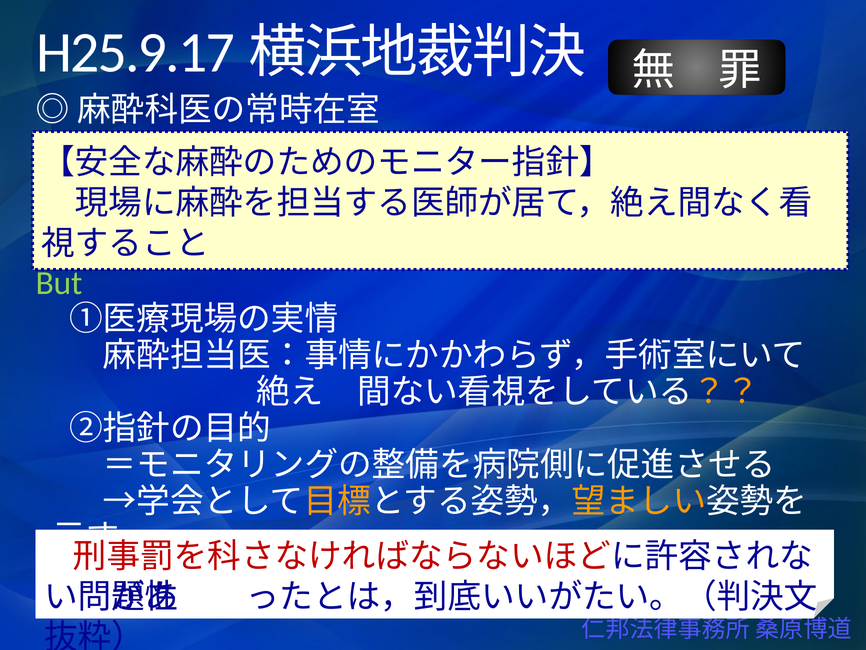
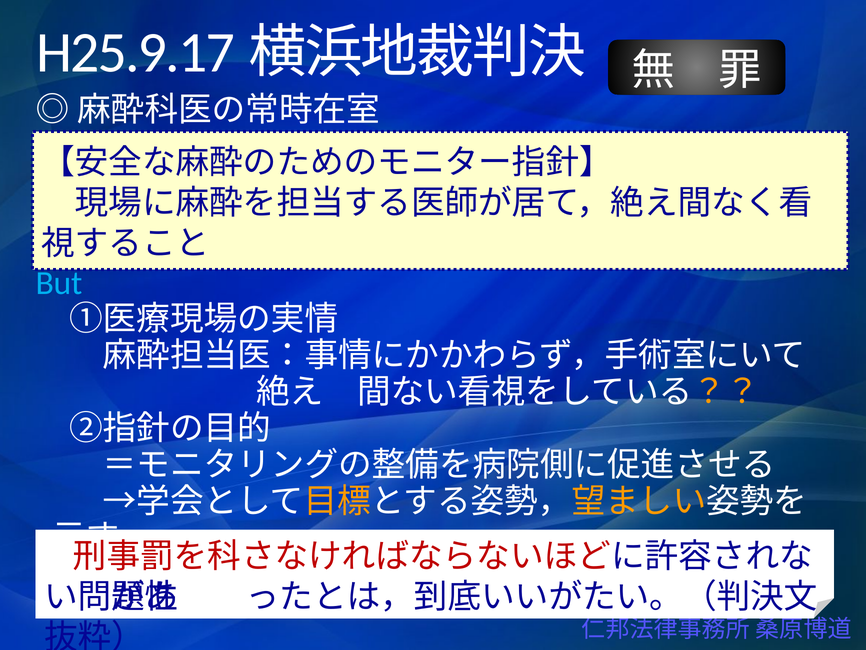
But colour: light green -> light blue (59, 283)
